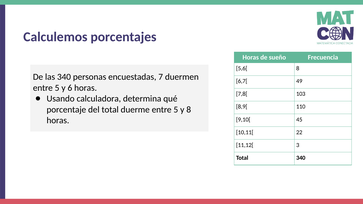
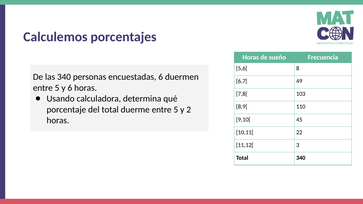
encuestadas 7: 7 -> 6 (161, 77)
y 8: 8 -> 2 (189, 110)
